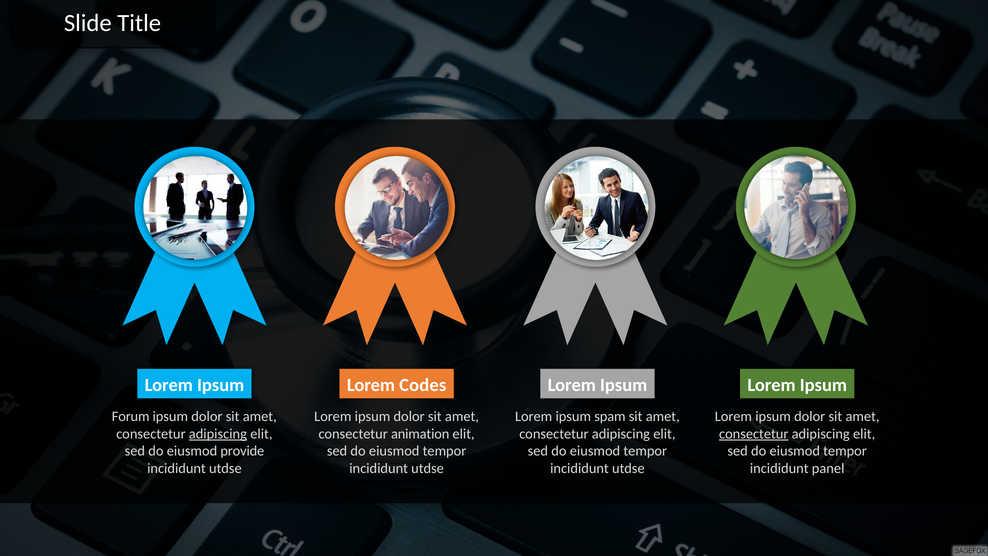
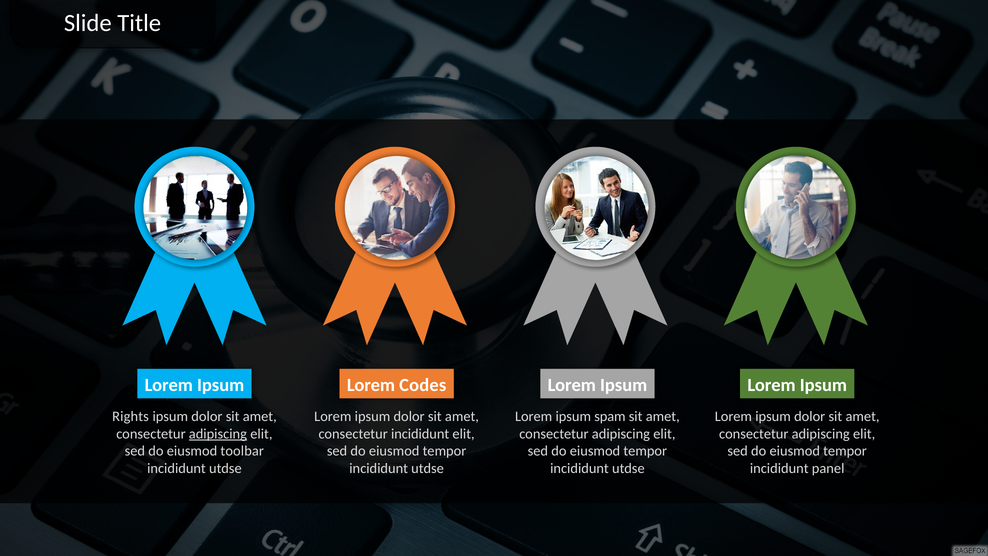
Forum: Forum -> Rights (131, 416)
consectetur animation: animation -> incididunt (420, 434)
consectetur underline: present -> none (754, 434)
provide: provide -> toolbar (242, 451)
